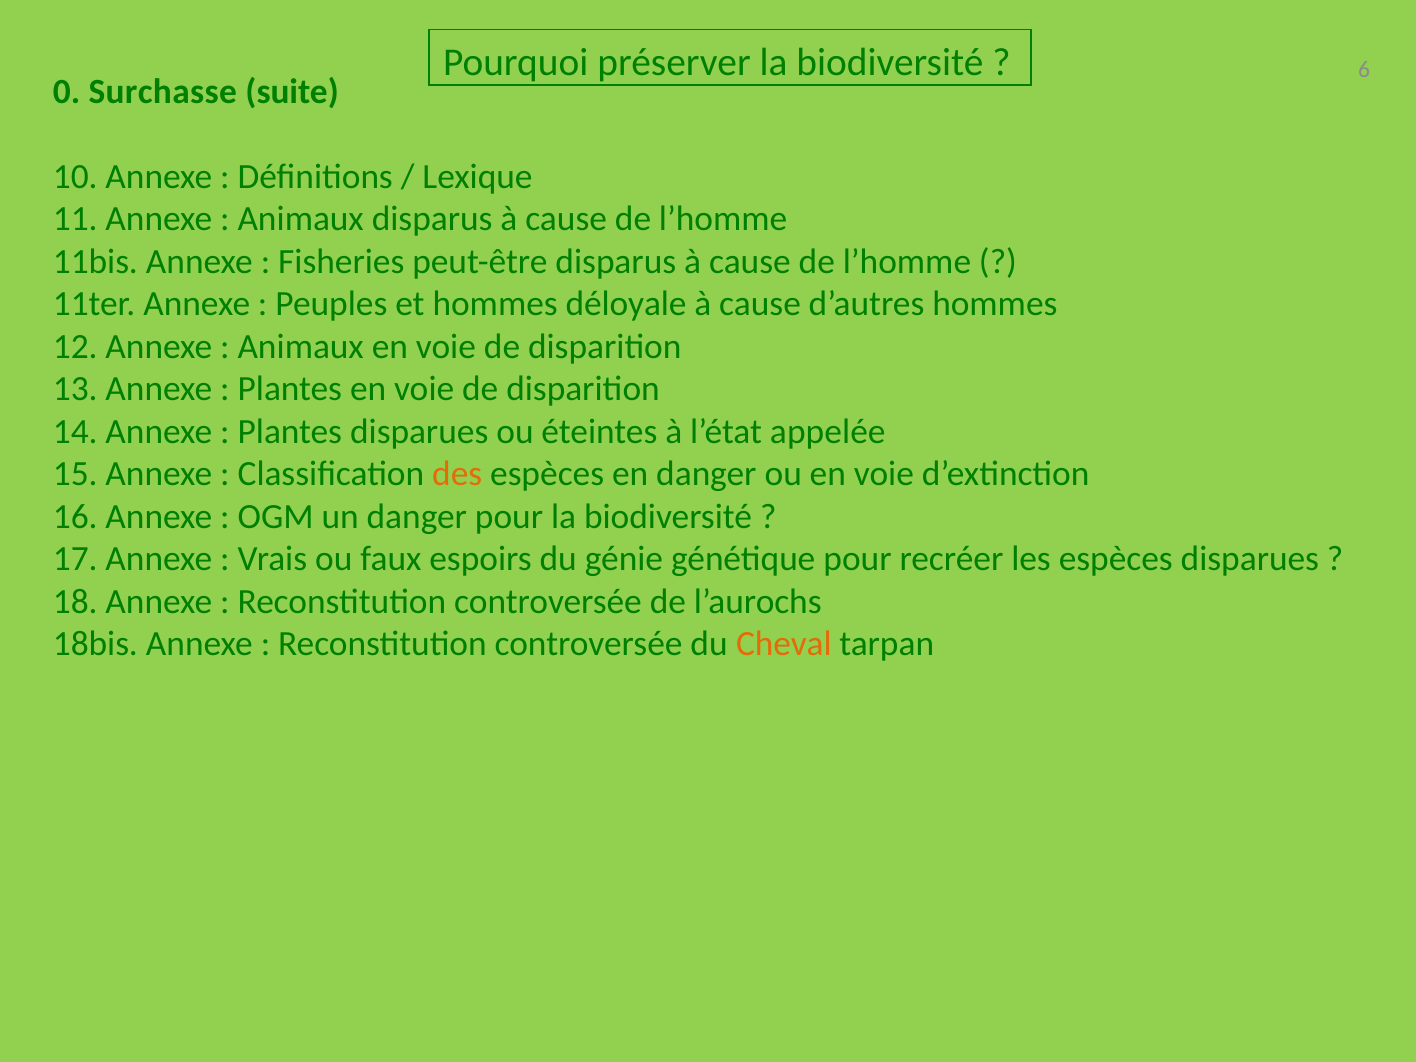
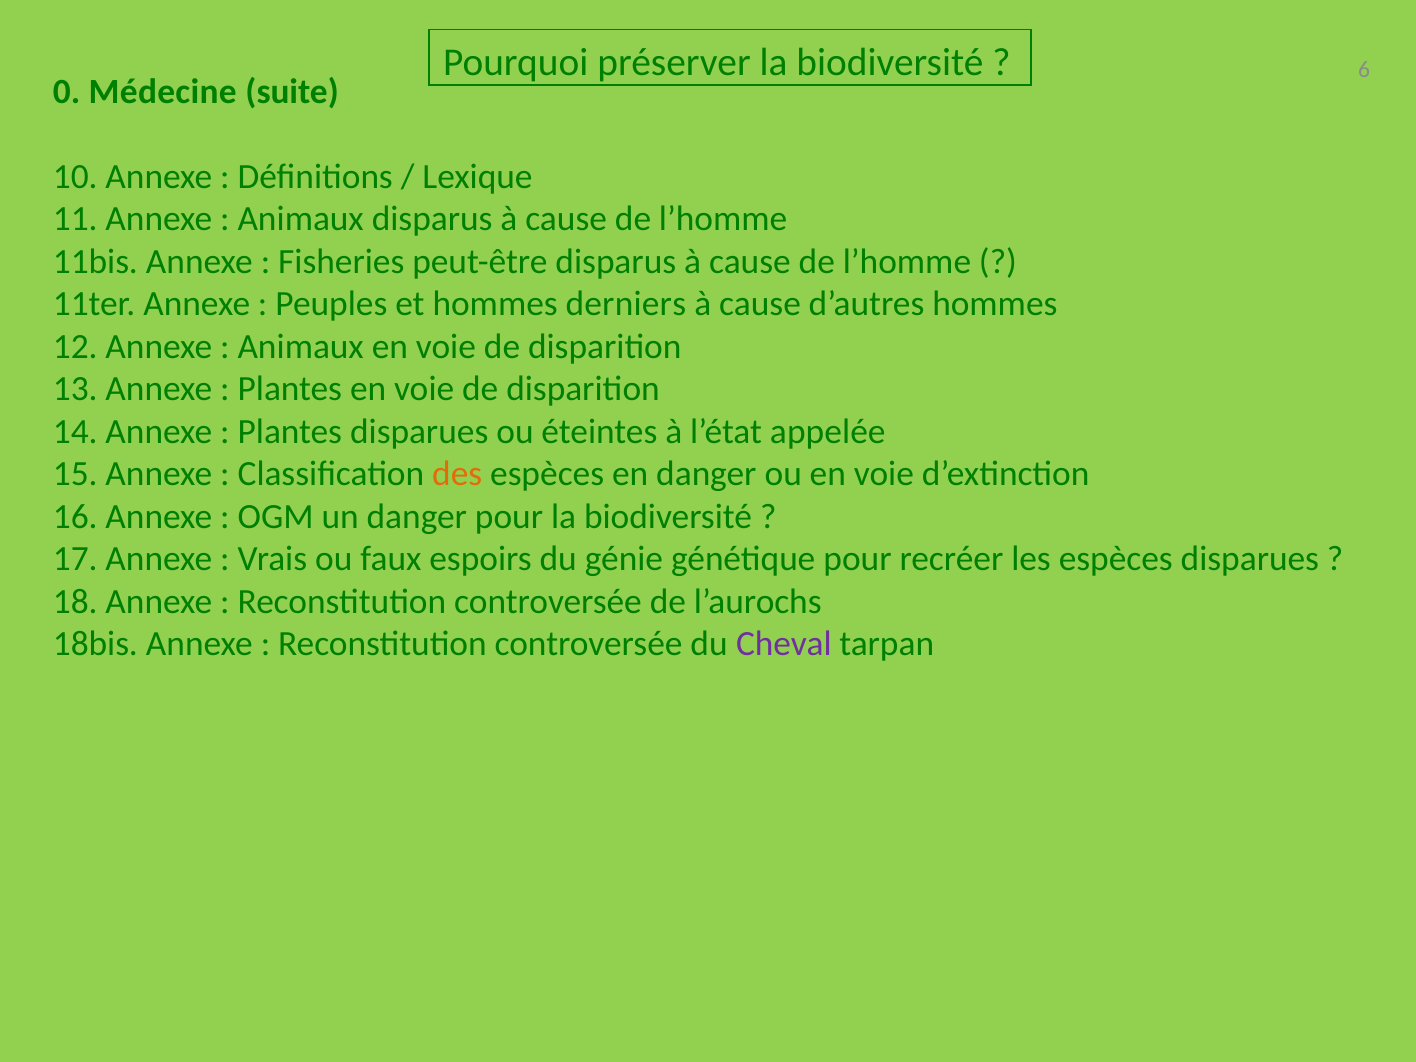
Surchasse: Surchasse -> Médecine (163, 92)
déloyale: déloyale -> derniers (626, 304)
Cheval colour: orange -> purple (784, 644)
